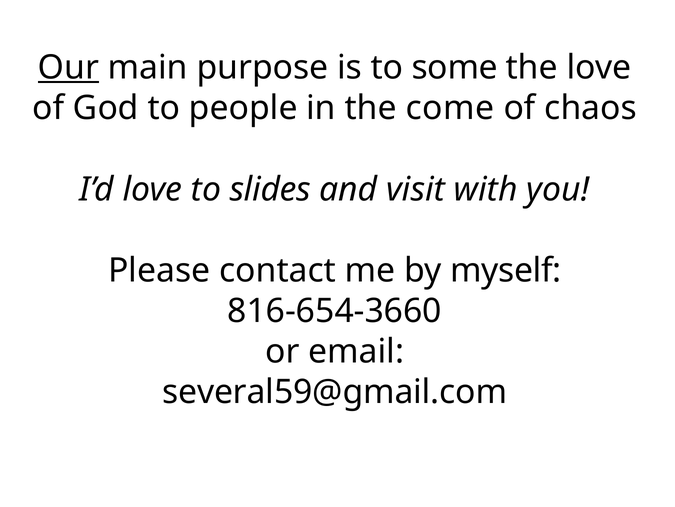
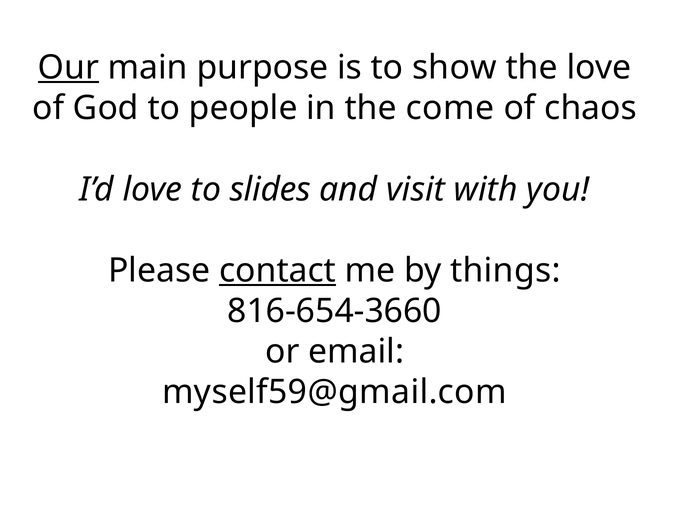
some: some -> show (454, 68)
contact underline: none -> present (278, 270)
myself: myself -> things (505, 270)
several59@gmail.com: several59@gmail.com -> myself59@gmail.com (334, 392)
